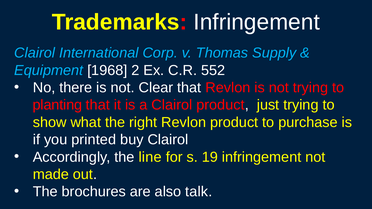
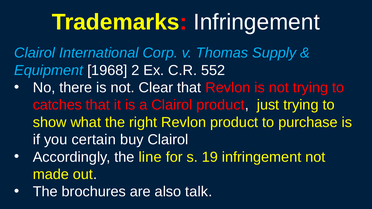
planting: planting -> catches (57, 105)
printed: printed -> certain (94, 140)
